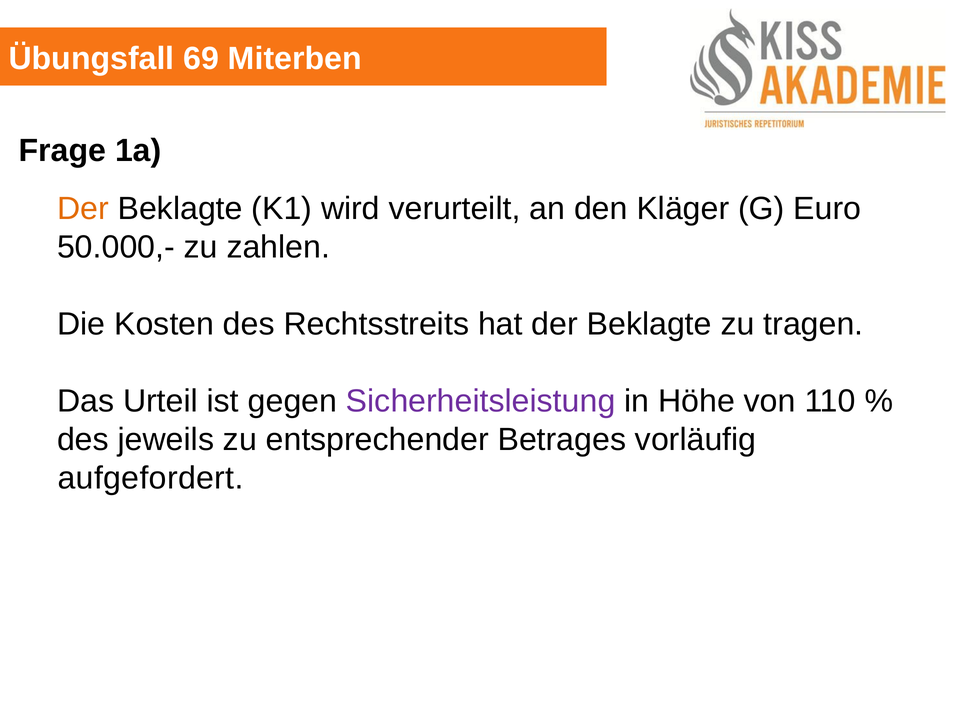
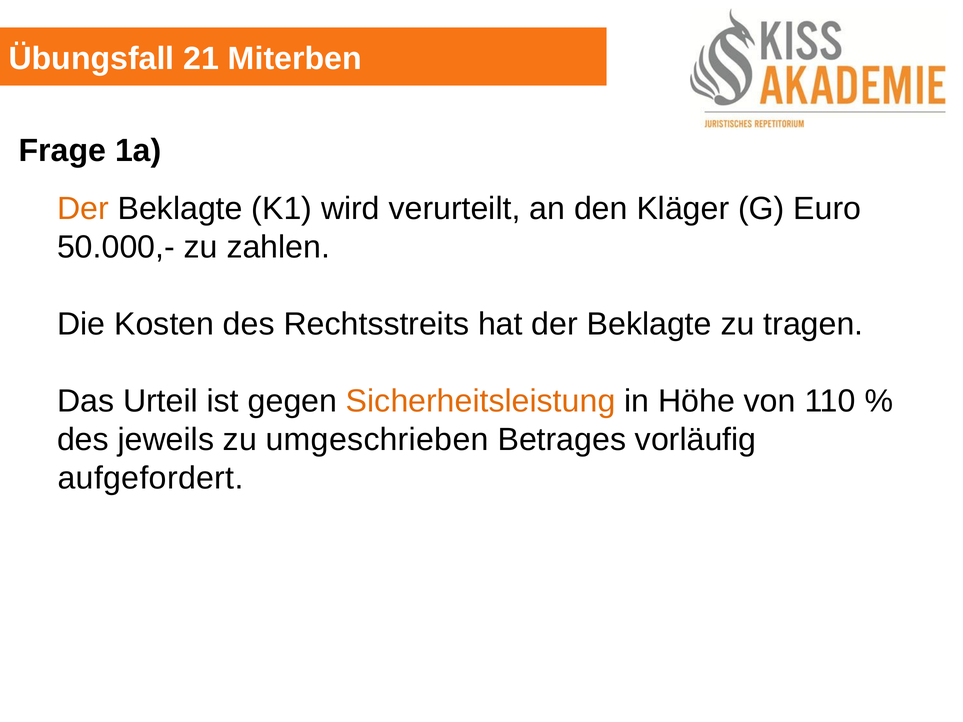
69: 69 -> 21 (201, 59)
Sicherheitsleistung colour: purple -> orange (481, 401)
entsprechender: entsprechender -> umgeschrieben (377, 440)
